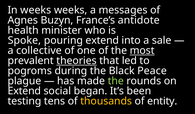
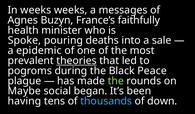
antidote: antidote -> faithfully (139, 20)
pouring extend: extend -> deaths (102, 40)
collective: collective -> epidemic (39, 51)
most underline: present -> none (142, 51)
Extend: Extend -> Maybe (24, 91)
testing: testing -> having (24, 101)
thousands colour: yellow -> light blue (106, 101)
entity: entity -> down (162, 101)
